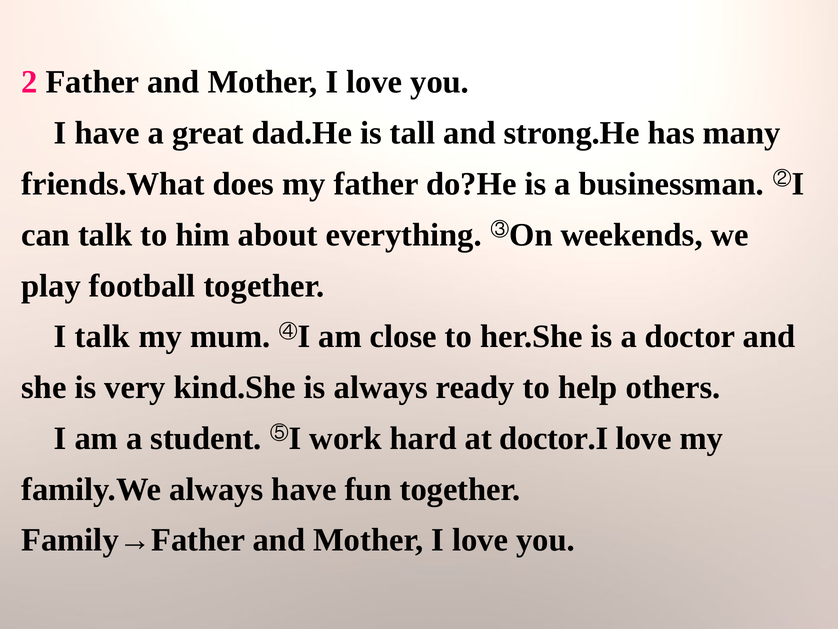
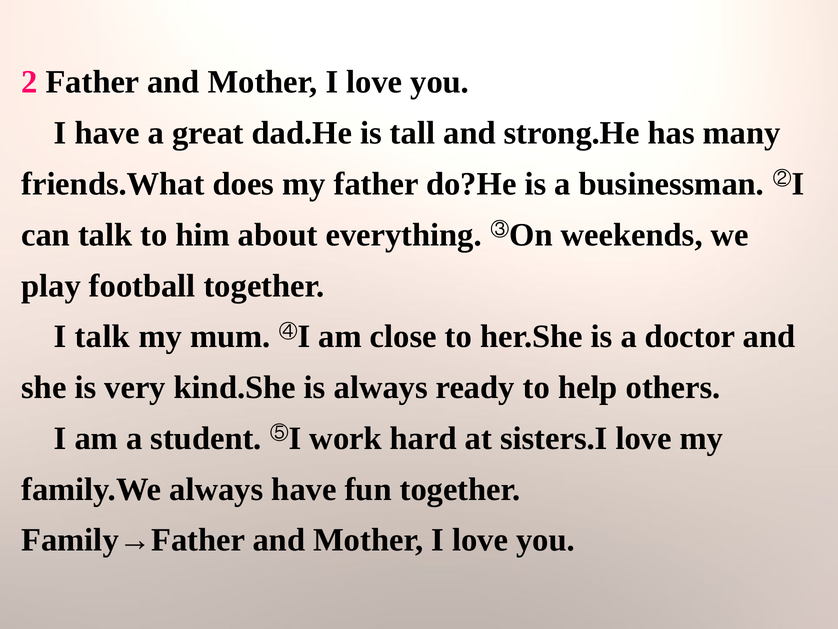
doctor.I: doctor.I -> sisters.I (554, 438)
